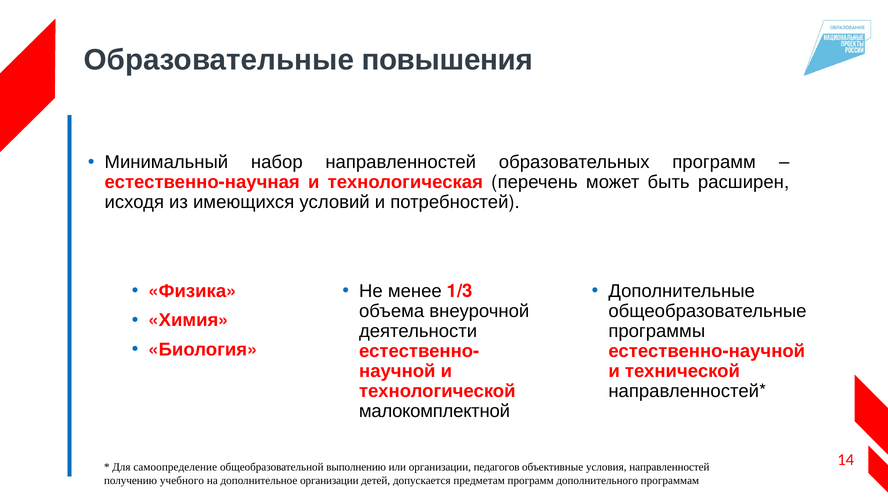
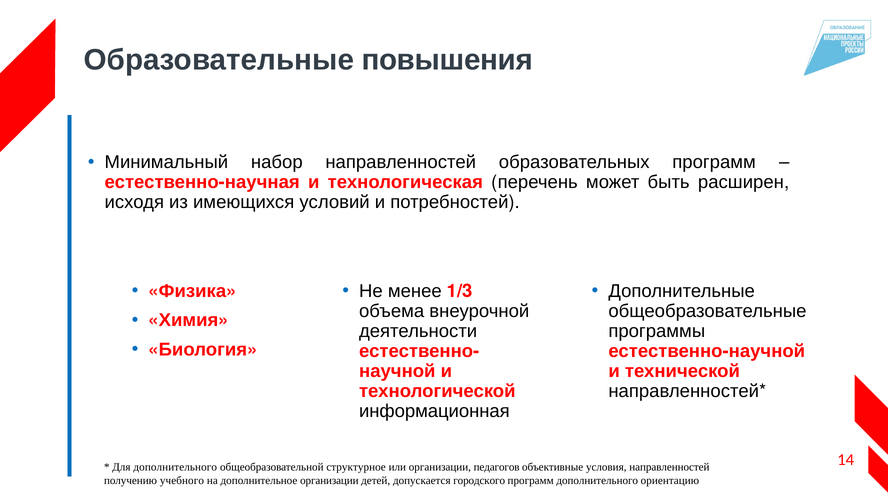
малокомплектной: малокомплектной -> информационная (434, 411)
Для самоопределение: самоопределение -> дополнительного (175, 467)
выполнению: выполнению -> структурное (356, 467)
предметам: предметам -> городского (479, 480)
программам: программам -> ориентацию (670, 480)
